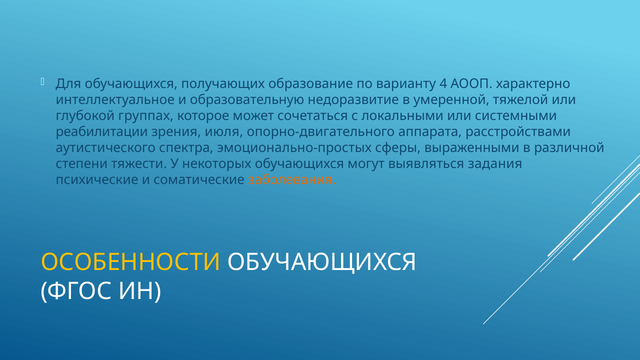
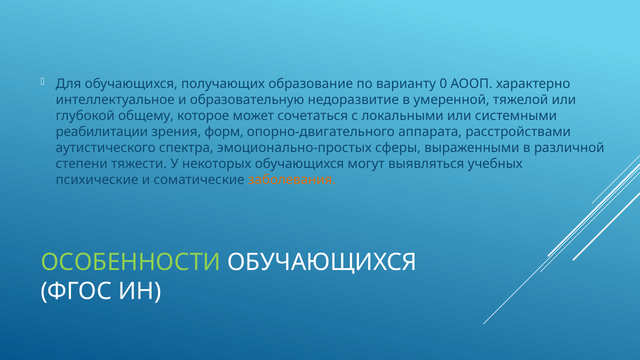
4: 4 -> 0 (443, 84)
группах: группах -> общему (146, 116)
июля: июля -> форм (224, 132)
задания: задания -> учебных (495, 164)
ОСОБЕННОСТИ colour: yellow -> light green (131, 262)
